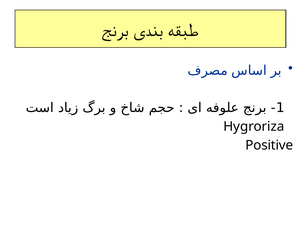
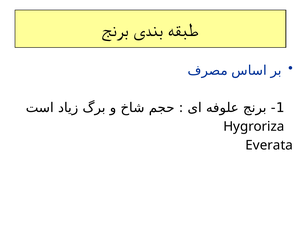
Positive: Positive -> Everata (269, 146)
